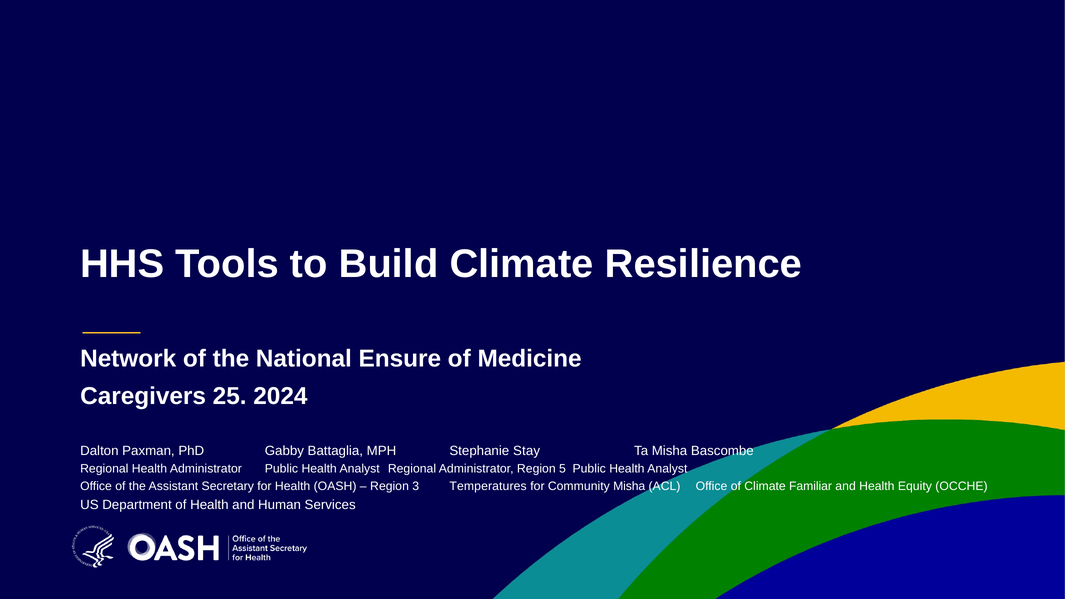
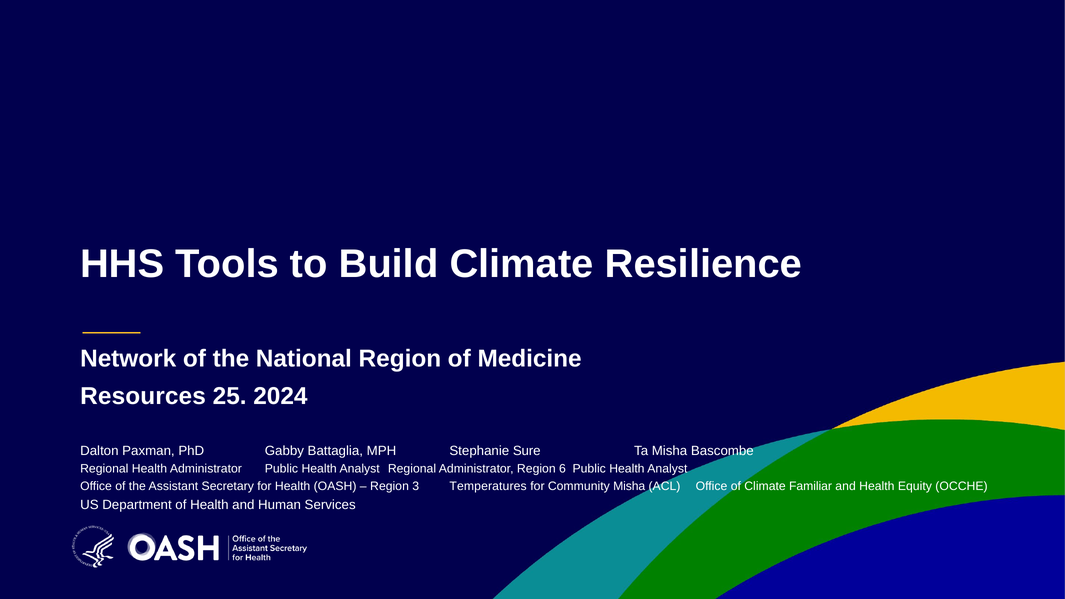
National Ensure: Ensure -> Region (400, 359)
Caregivers: Caregivers -> Resources (143, 396)
Stay: Stay -> Sure (527, 451)
5: 5 -> 6 (563, 469)
